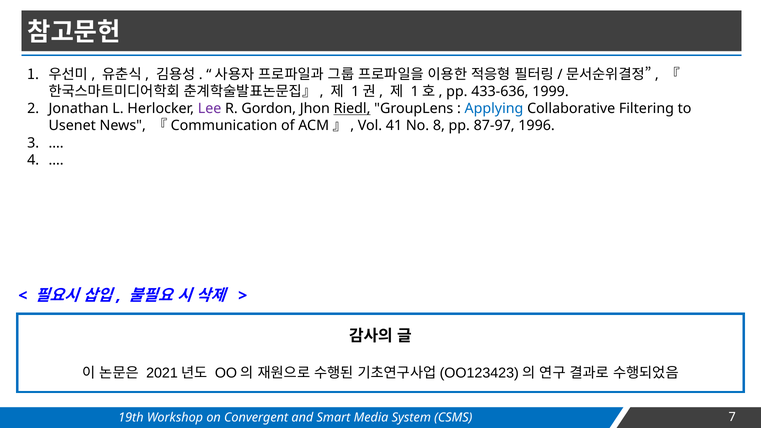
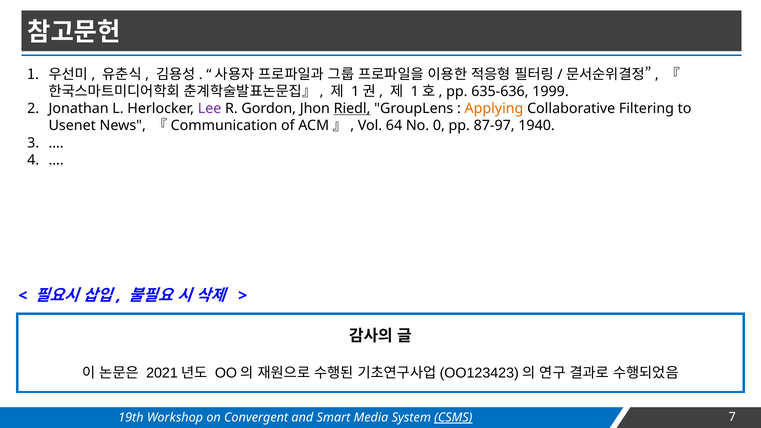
433-636: 433-636 -> 635-636 (500, 92)
Applying colour: blue -> orange (494, 109)
41: 41 -> 64 (394, 126)
8: 8 -> 0 (439, 126)
1996: 1996 -> 1940 (537, 126)
CSMS underline: none -> present (453, 418)
